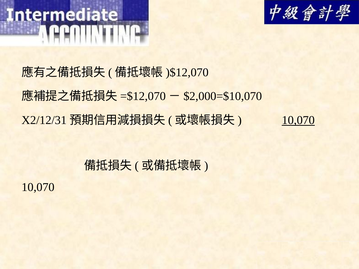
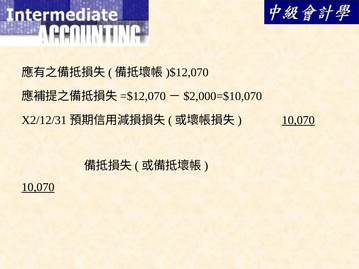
10,070 underline: none -> present (38, 187)
